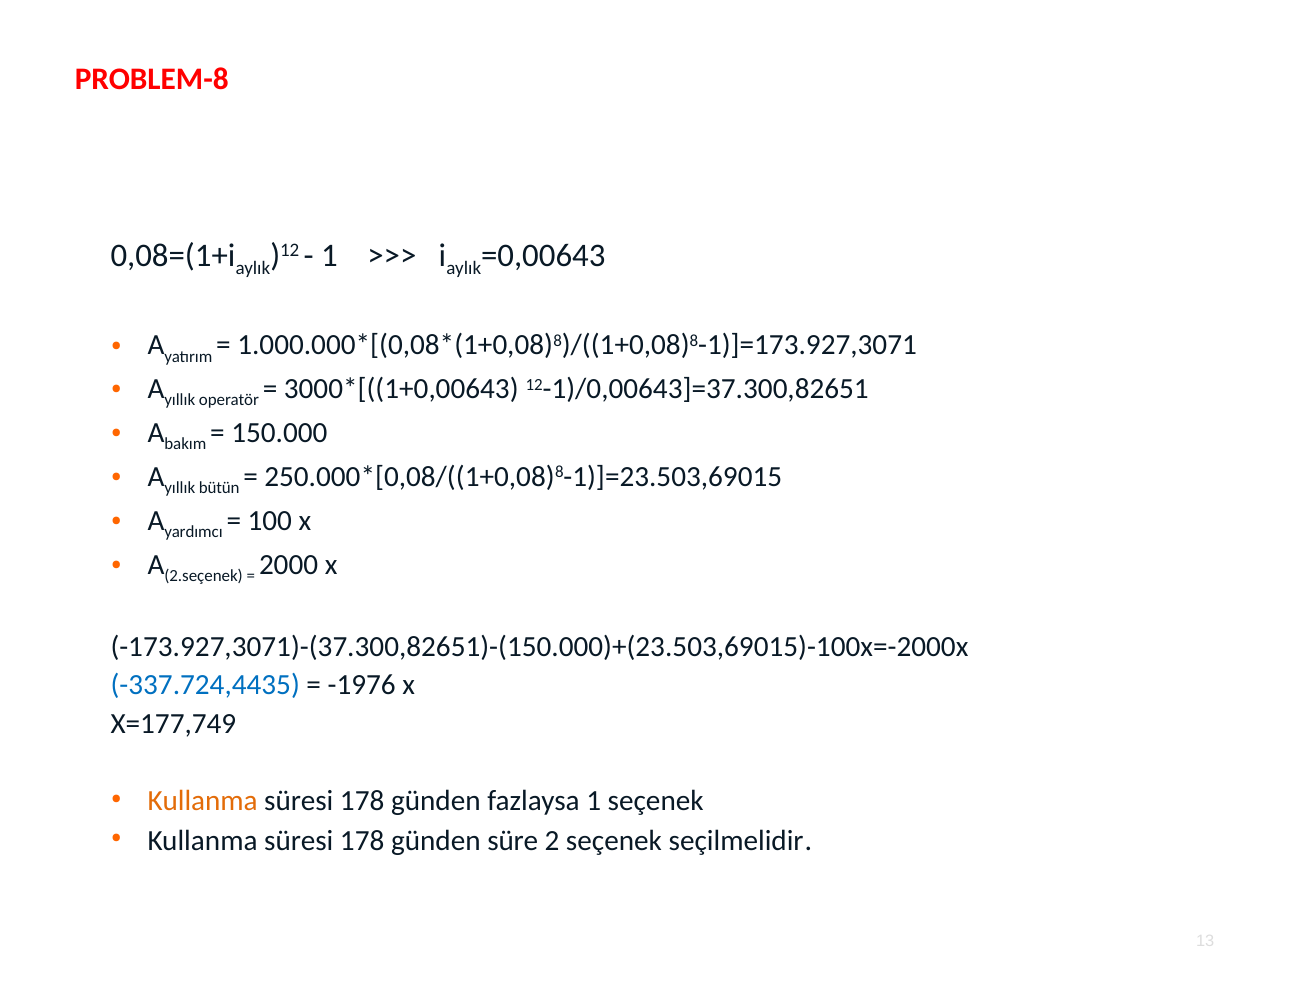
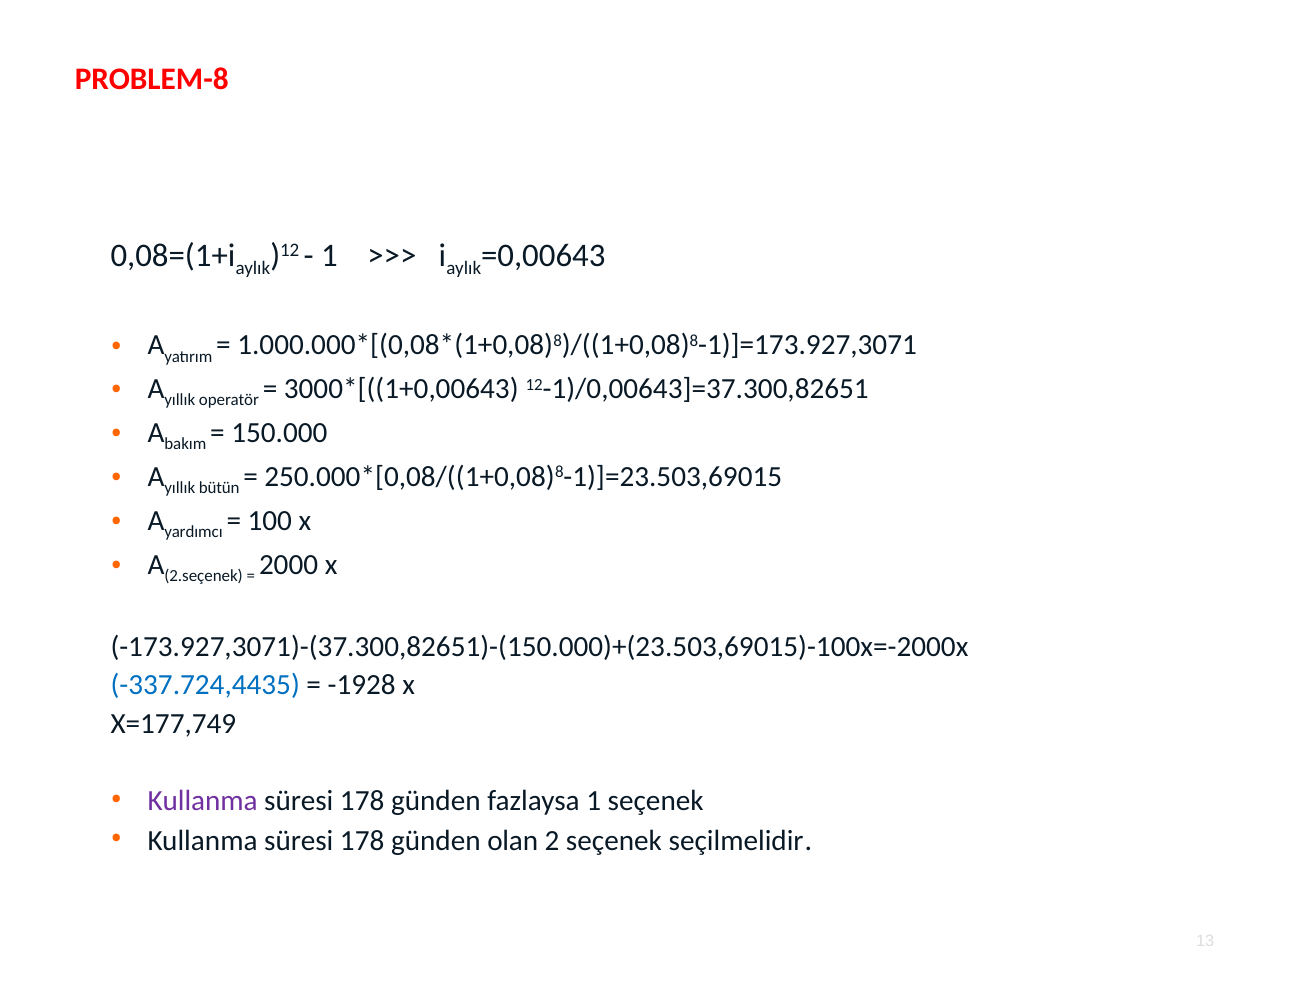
-1976: -1976 -> -1928 (362, 685)
Kullanma colour: orange -> purple (203, 801)
süre: süre -> olan (513, 840)
